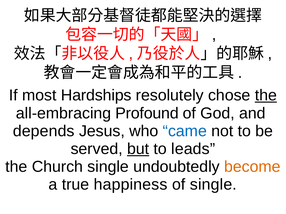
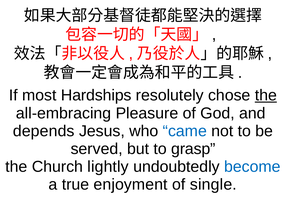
Profound: Profound -> Pleasure (147, 113)
but underline: present -> none (138, 149)
leads: leads -> grasp (193, 149)
Church single: single -> lightly (108, 167)
become colour: orange -> blue (252, 167)
happiness: happiness -> enjoyment (131, 185)
